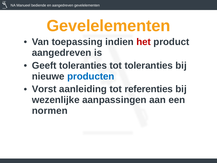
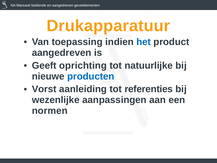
Gevelelementen: Gevelelementen -> Drukapparatuur (108, 26)
het colour: red -> blue (144, 42)
Geeft toleranties: toleranties -> oprichting (83, 65)
tot toleranties: toleranties -> natuurlijke (149, 65)
